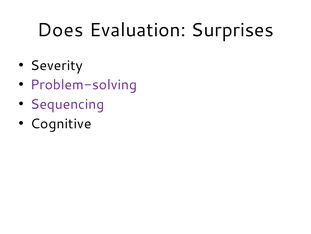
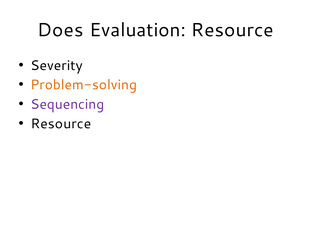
Evaluation Surprises: Surprises -> Resource (232, 30)
Problem-solving colour: purple -> orange (84, 85)
Cognitive: Cognitive -> Resource (61, 123)
